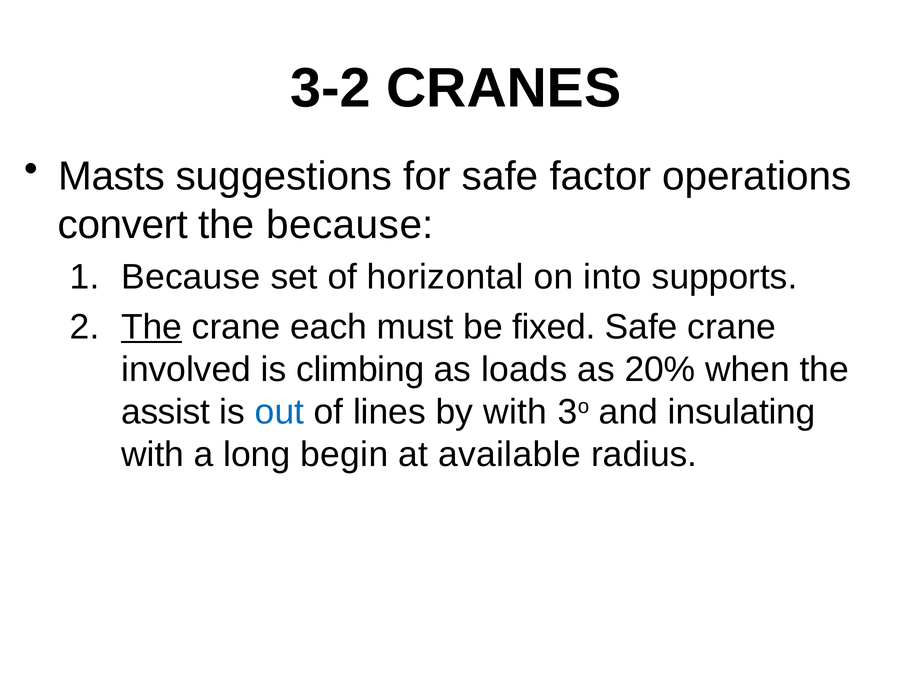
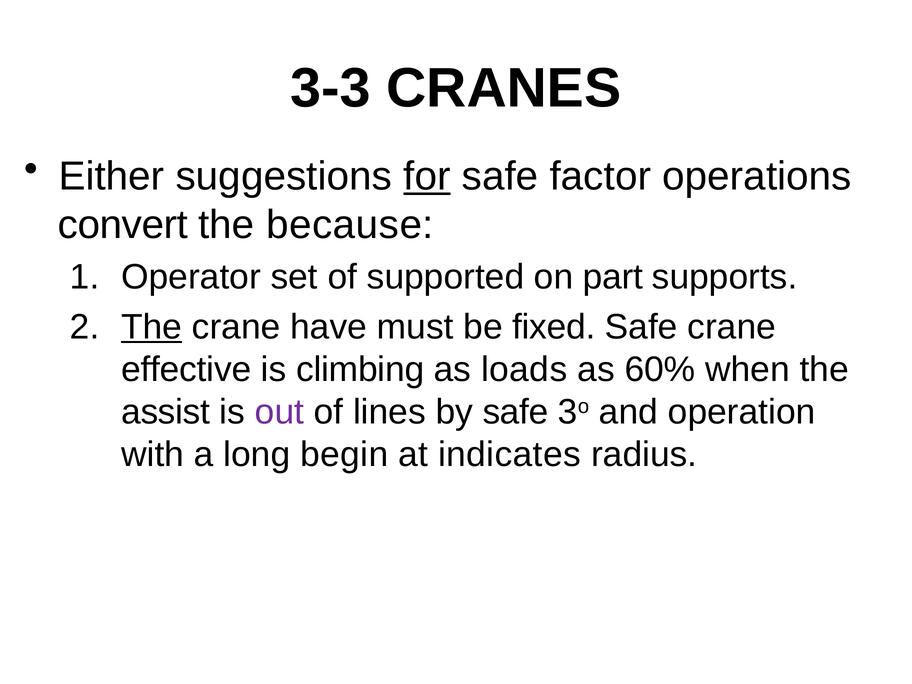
3-2: 3-2 -> 3-3 (330, 88)
Masts: Masts -> Either (111, 176)
for underline: none -> present (427, 176)
Because: Because -> Operator (191, 277)
horizontal: horizontal -> supported (446, 277)
into: into -> part (613, 277)
each: each -> have (329, 327)
involved: involved -> effective (186, 369)
20%: 20% -> 60% (660, 369)
out colour: blue -> purple (279, 412)
by with: with -> safe (516, 412)
insulating: insulating -> operation (742, 412)
available: available -> indicates (509, 455)
